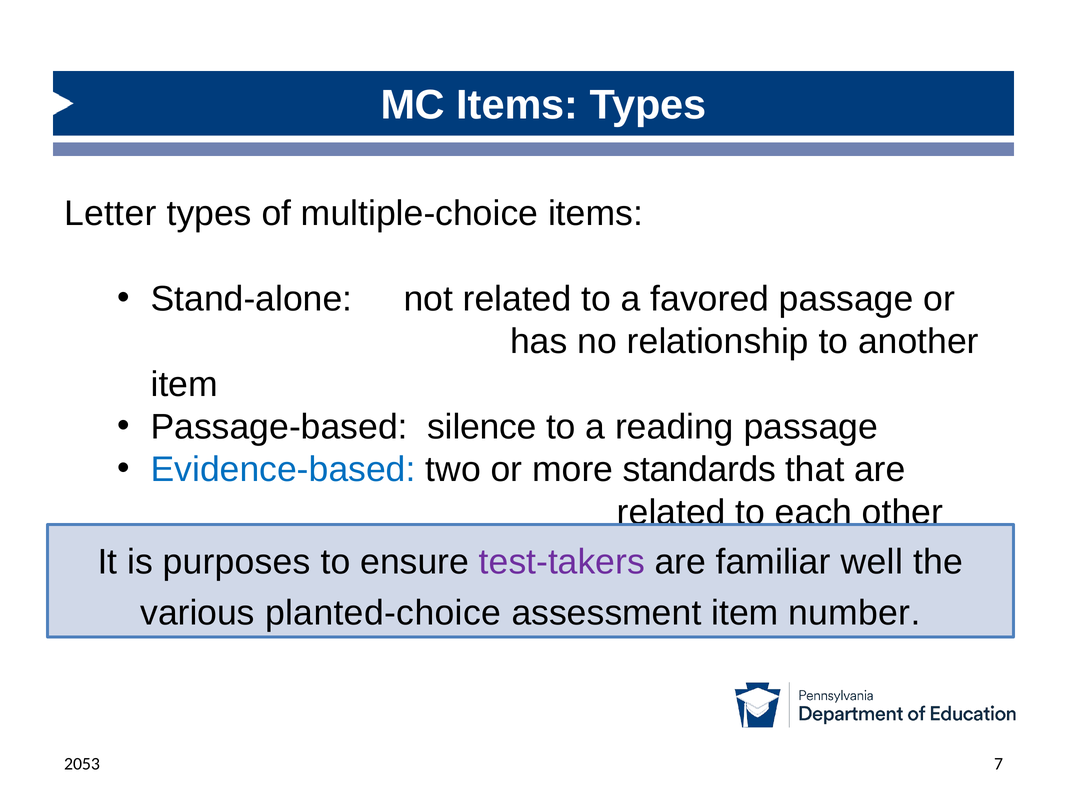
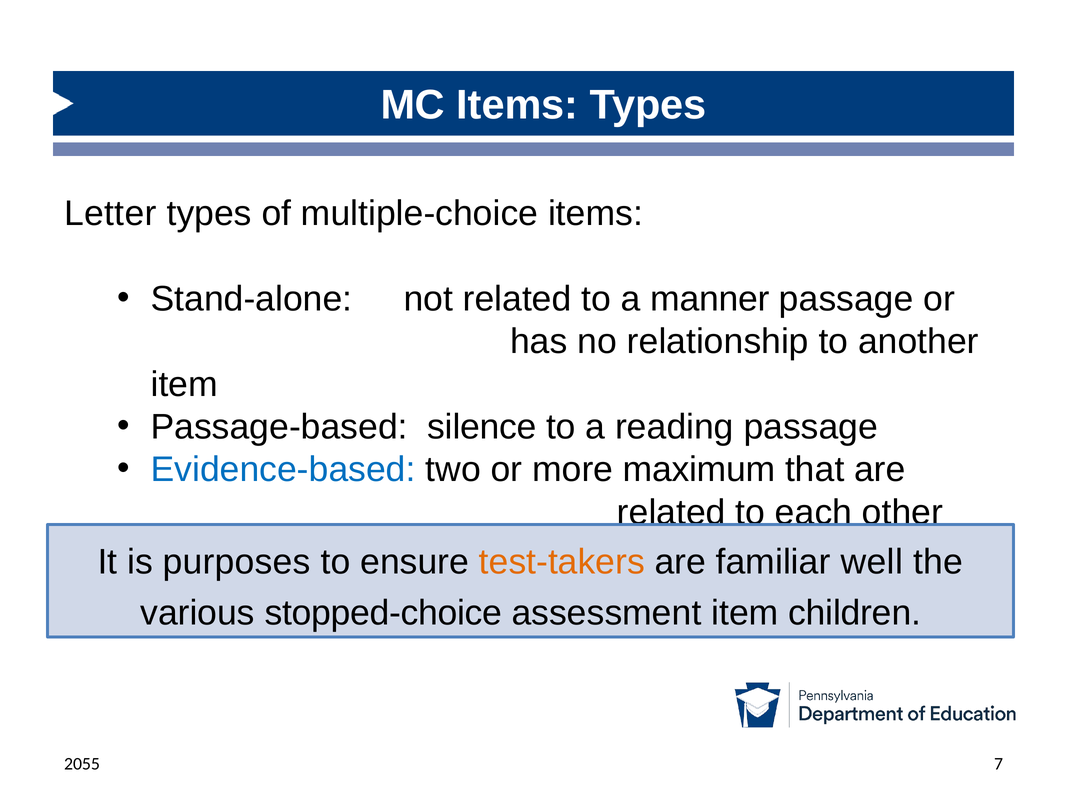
favored: favored -> manner (710, 299)
standards: standards -> maximum (699, 470)
test-takers colour: purple -> orange (562, 562)
planted-choice: planted-choice -> stopped-choice (383, 613)
number: number -> children (855, 613)
2053: 2053 -> 2055 (82, 764)
